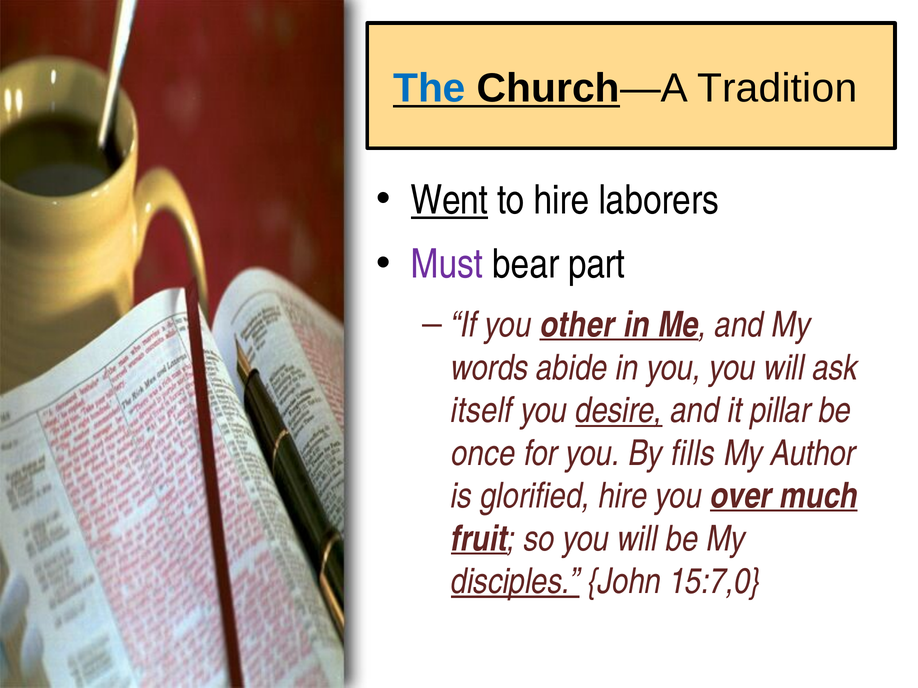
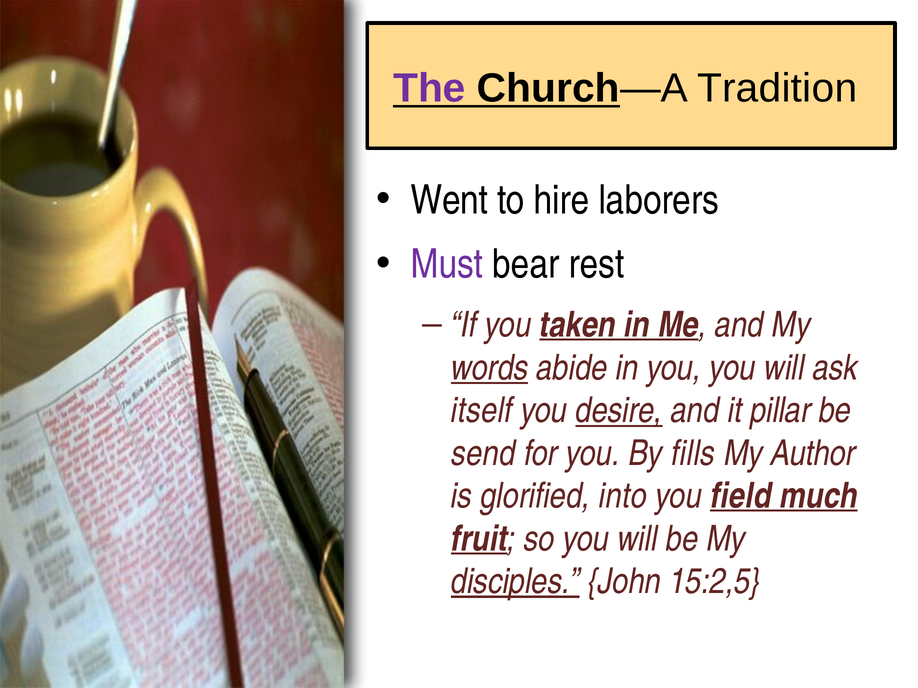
The colour: blue -> purple (429, 88)
Went underline: present -> none (449, 200)
part: part -> rest (597, 265)
other: other -> taken (578, 325)
words underline: none -> present (490, 368)
once: once -> send (483, 454)
glorified hire: hire -> into (623, 496)
over: over -> field (741, 496)
15:7,0: 15:7,0 -> 15:2,5 (715, 582)
